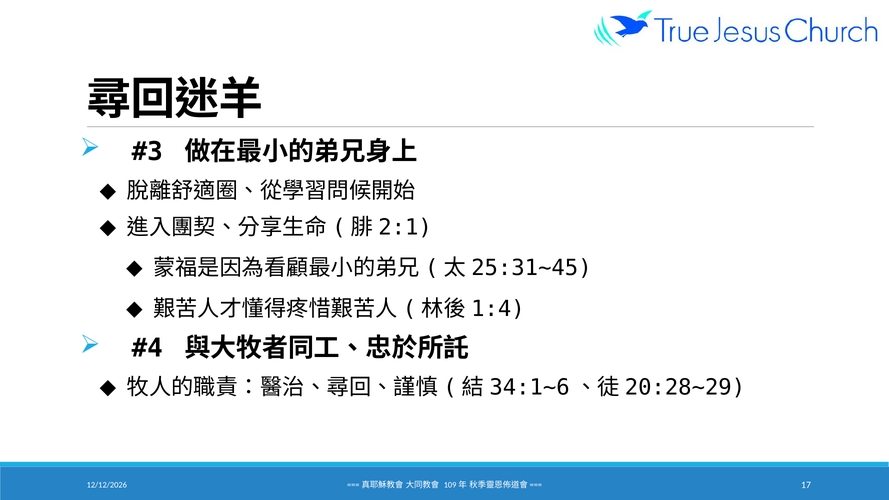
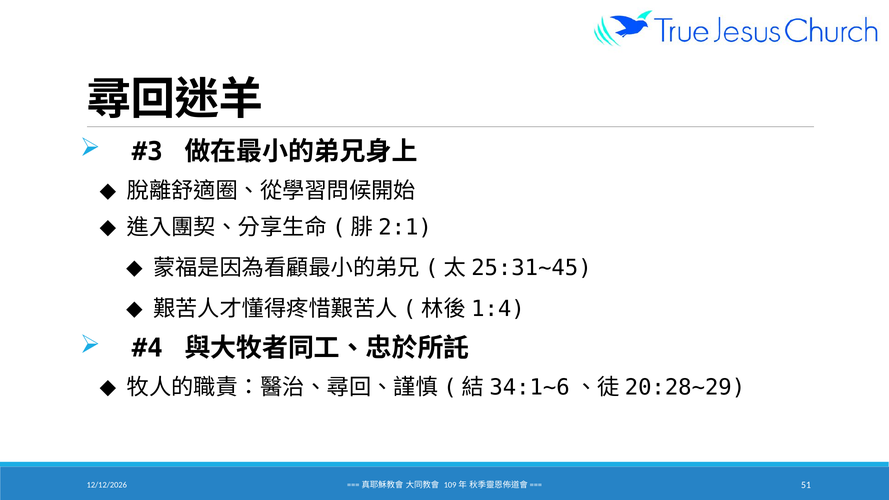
17: 17 -> 51 (806, 485)
